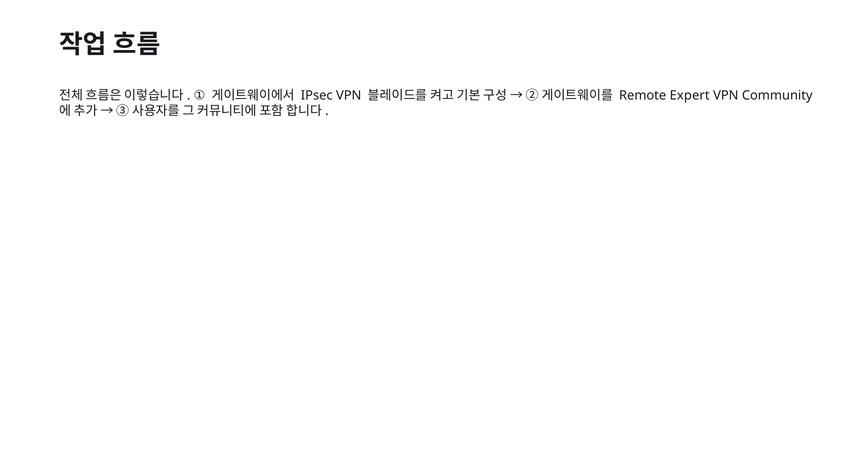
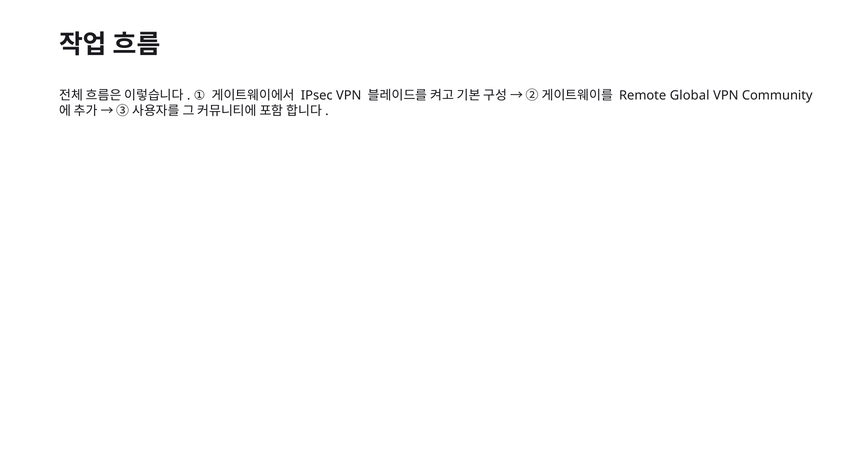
Expert: Expert -> Global (690, 95)
